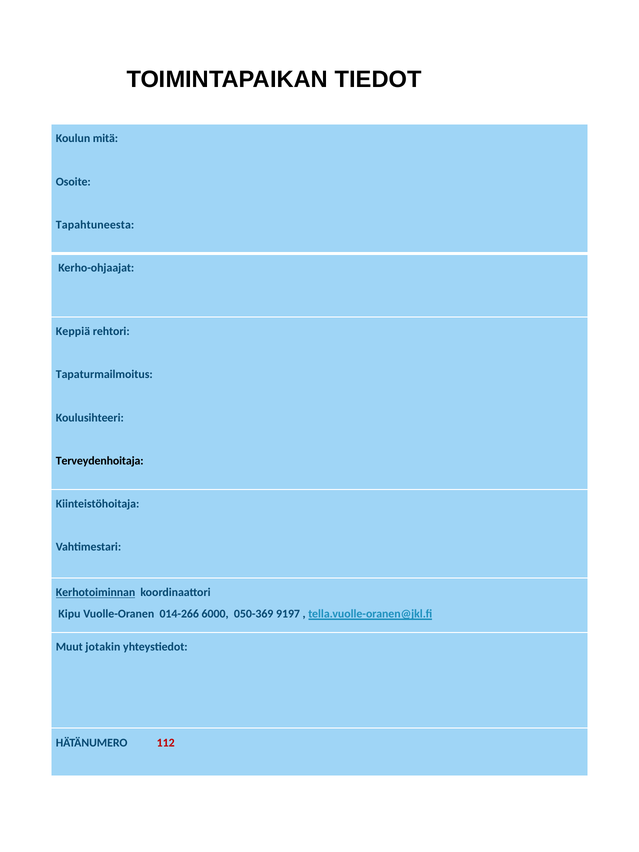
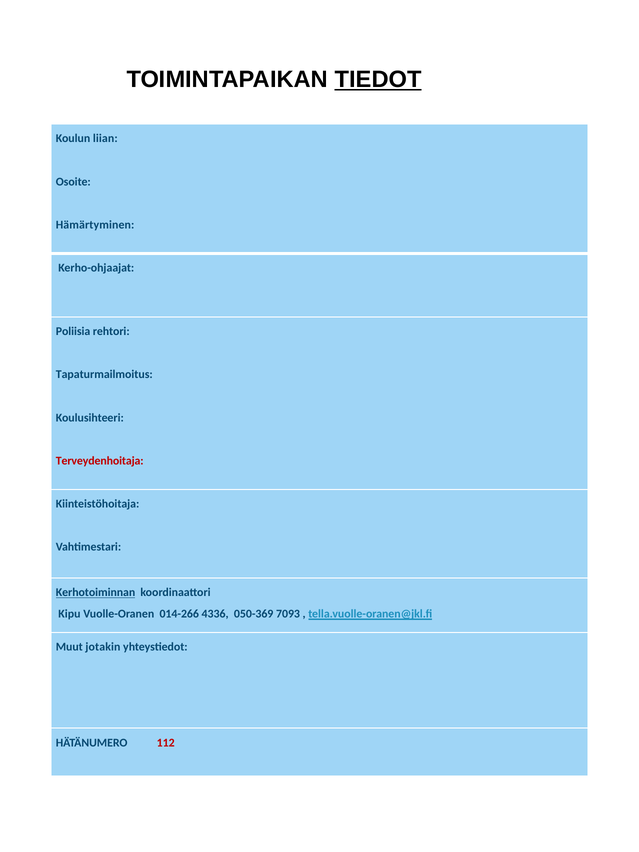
TIEDOT underline: none -> present (378, 79)
mitä: mitä -> liian (105, 139)
Tapahtuneesta: Tapahtuneesta -> Hämärtyminen (95, 225)
Keppiä: Keppiä -> Poliisia (73, 331)
Terveydenhoitaja colour: black -> red (100, 461)
6000: 6000 -> 4336 (215, 614)
9197: 9197 -> 7093 (288, 614)
